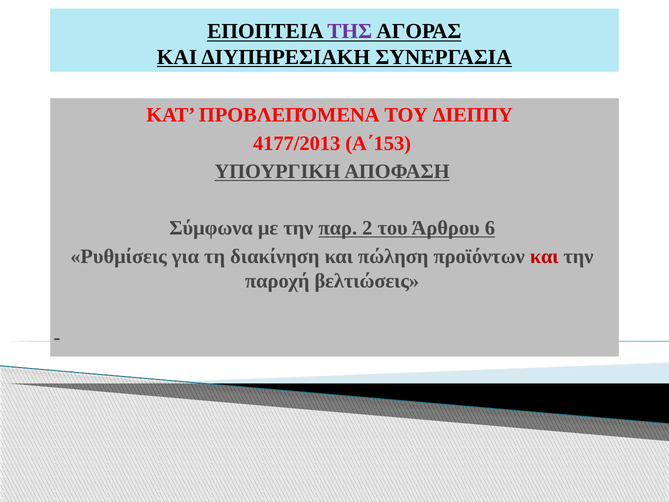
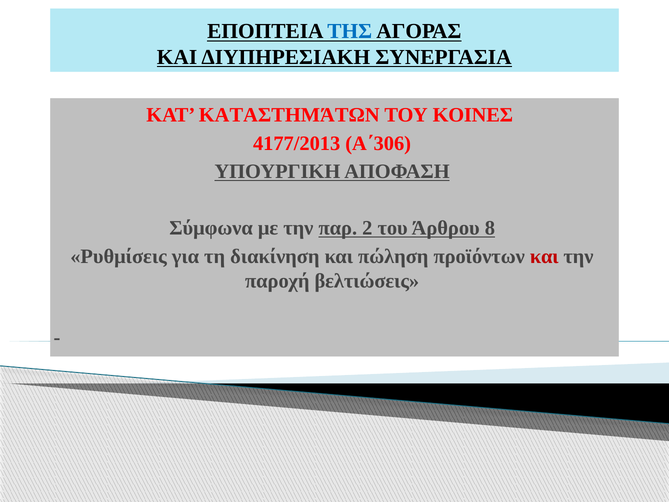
ΤΗΣ colour: purple -> blue (350, 31)
ΠΡΟΒΛΕΠΌΜΕΝΑ: ΠΡΟΒΛΕΠΌΜΕΝΑ -> ΚΑΤΑΣΤΗΜΆΤΩΝ (289, 115)
ΔΙΕΠΠΥ: ΔΙΕΠΠΥ -> ΚΟΙΝΕΣ (473, 115)
Α΄153: Α΄153 -> Α΄306 (378, 143)
6: 6 -> 8 (490, 228)
